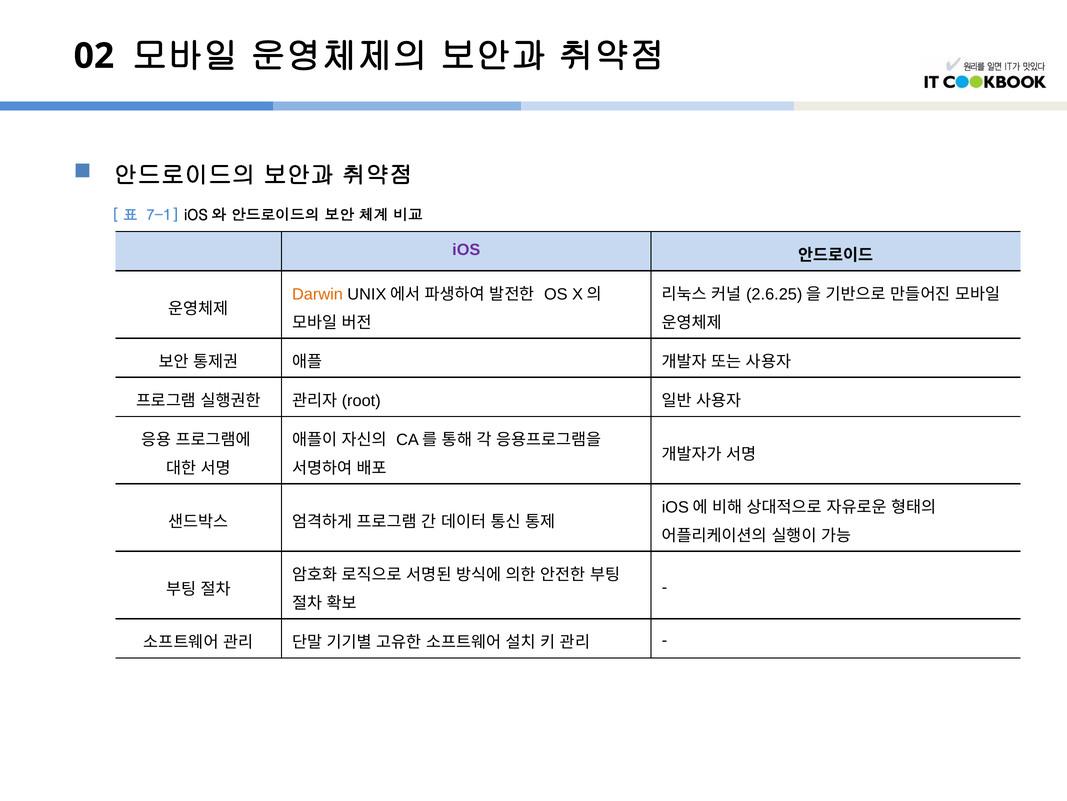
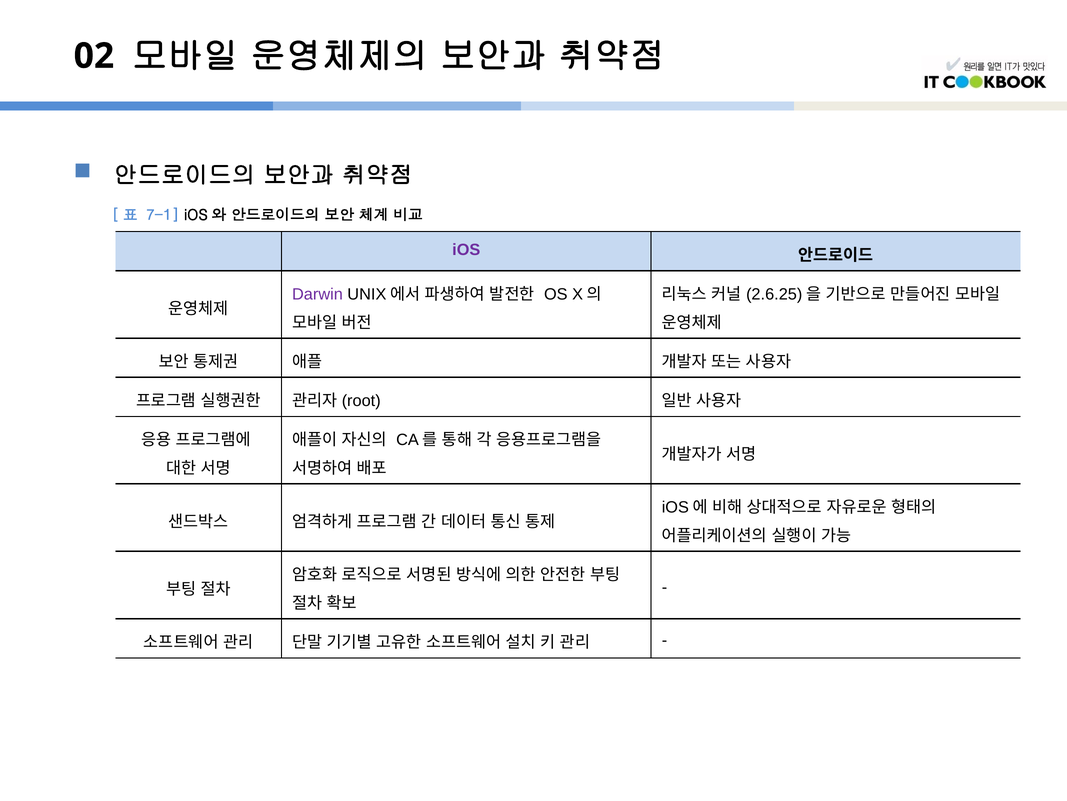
Darwin colour: orange -> purple (317, 294)
